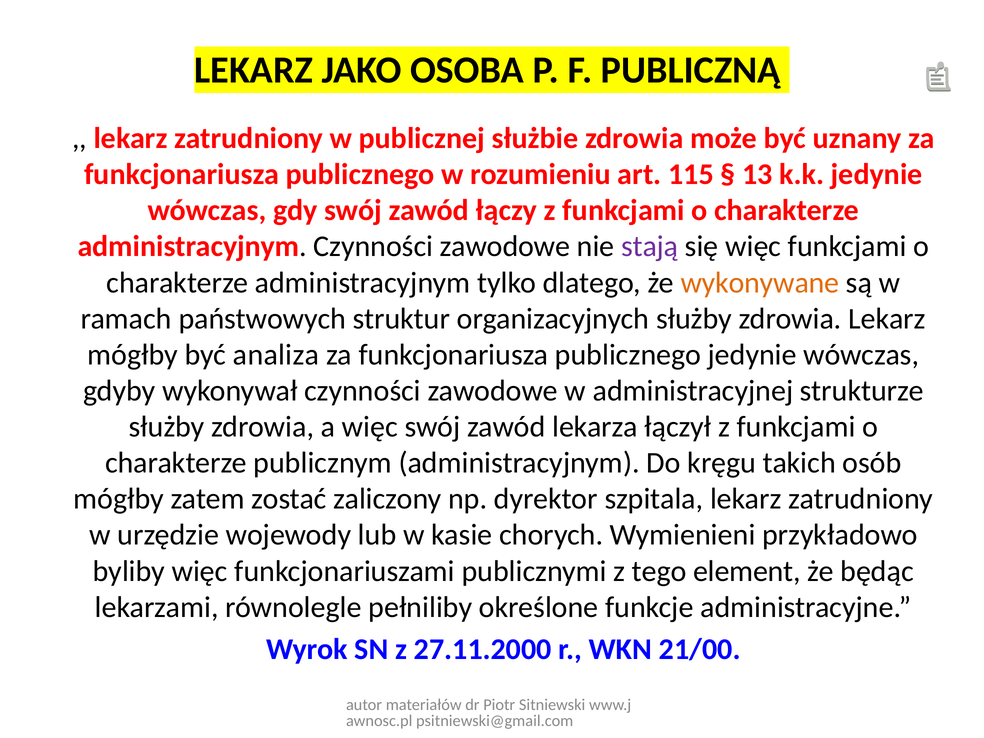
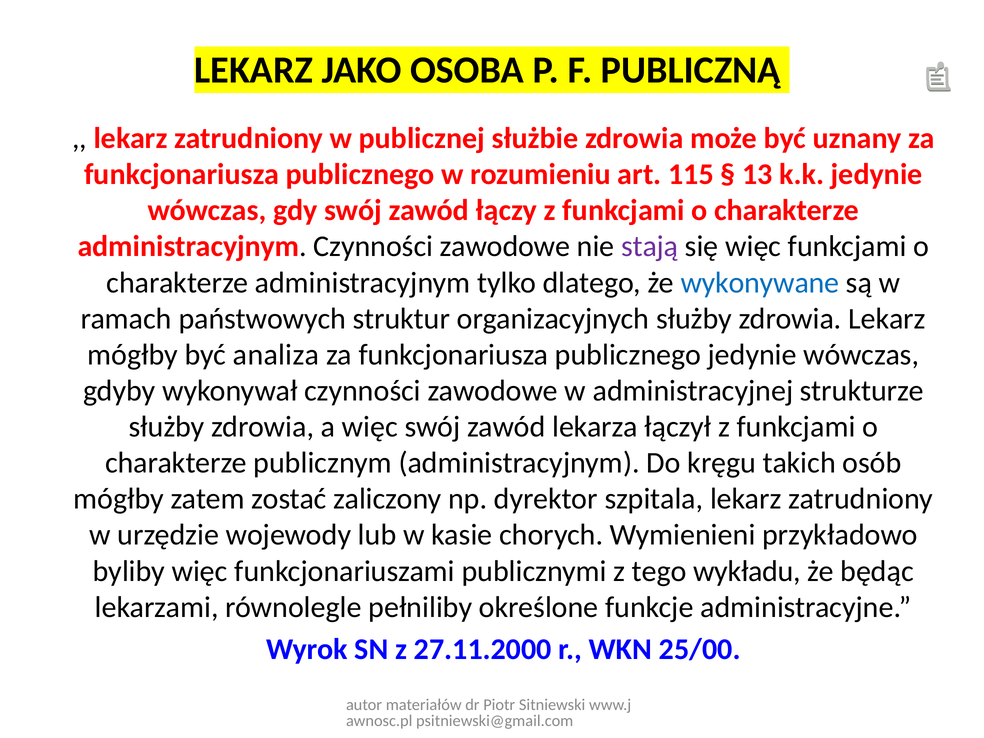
wykonywane colour: orange -> blue (760, 283)
element: element -> wykładu (747, 571)
21/00: 21/00 -> 25/00 (700, 649)
